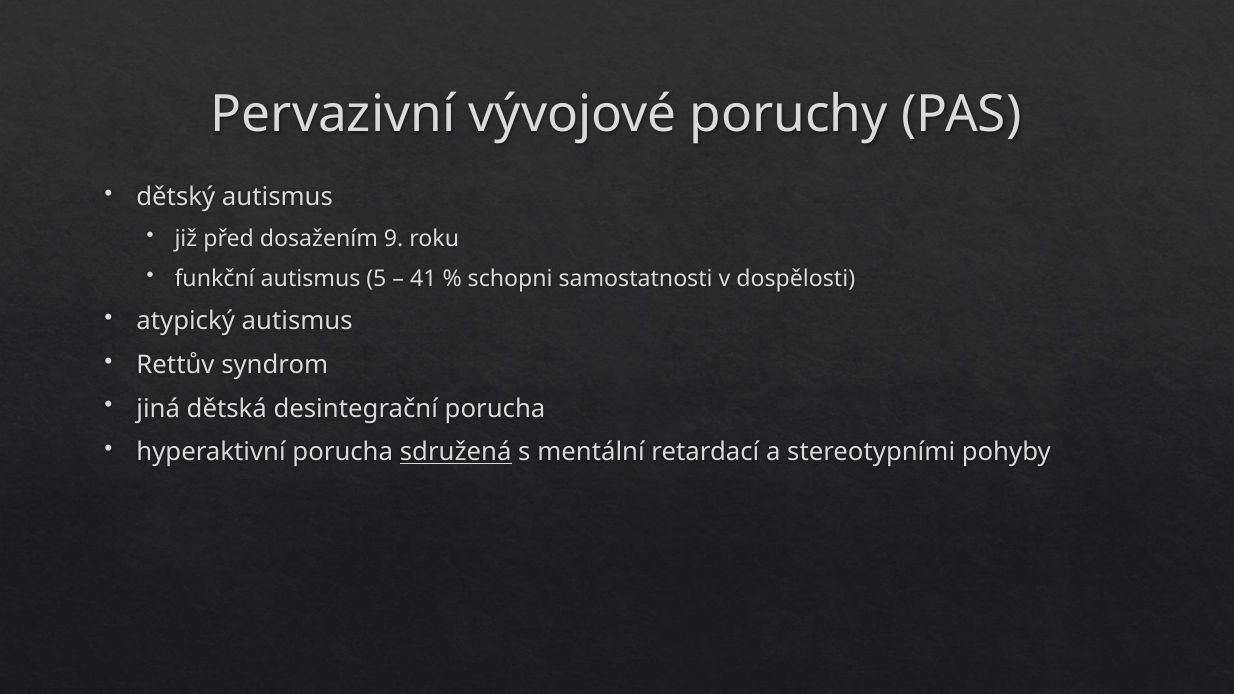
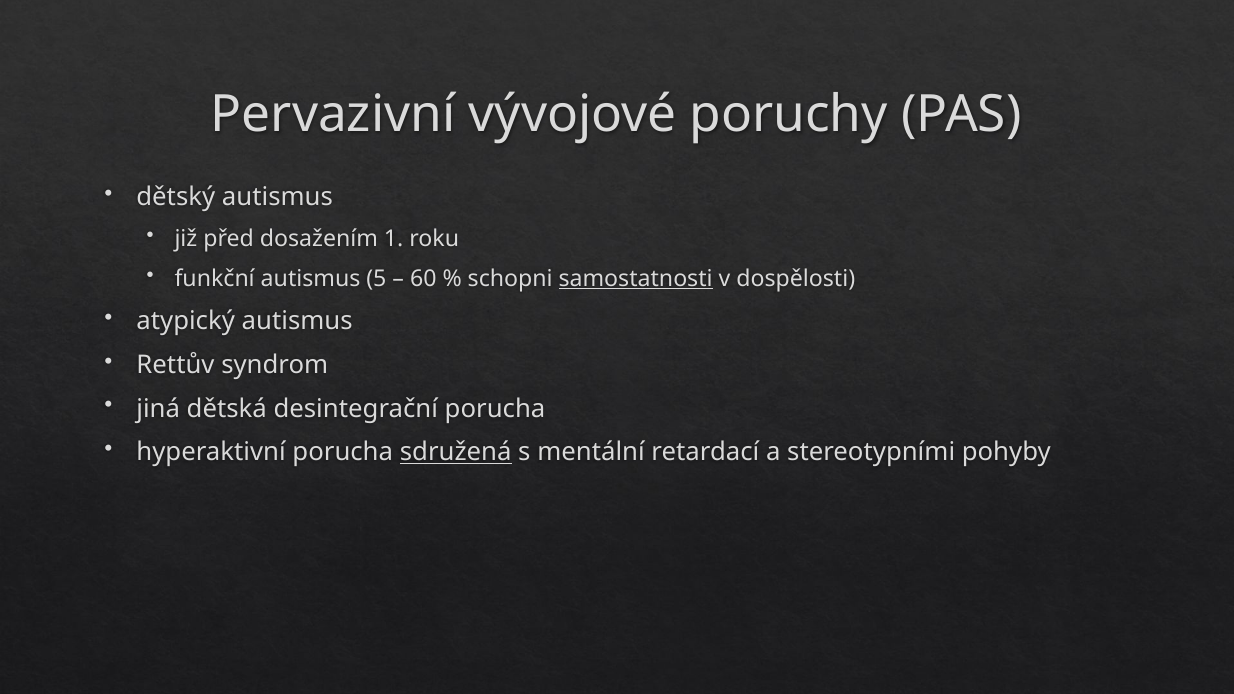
9: 9 -> 1 (394, 239)
41: 41 -> 60 (423, 279)
samostatnosti underline: none -> present (636, 279)
